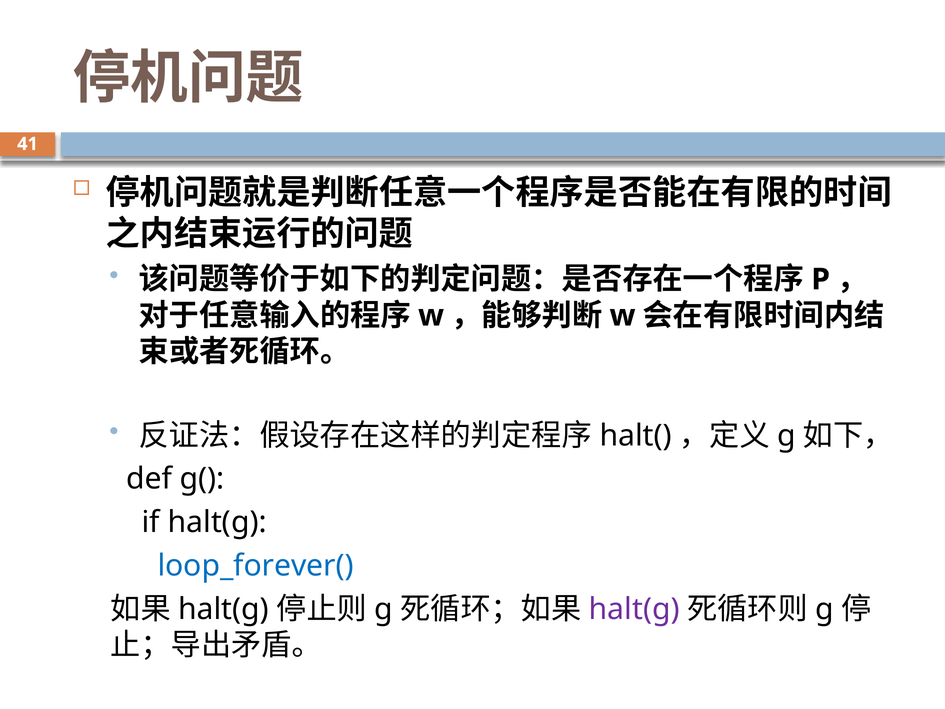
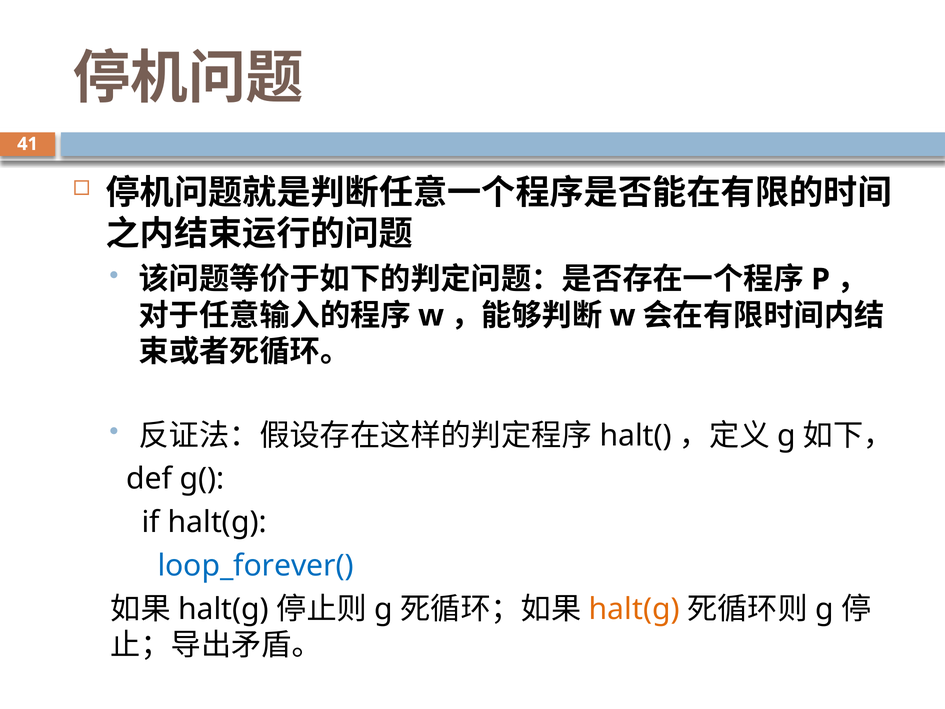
halt(g colour: purple -> orange (634, 609)
